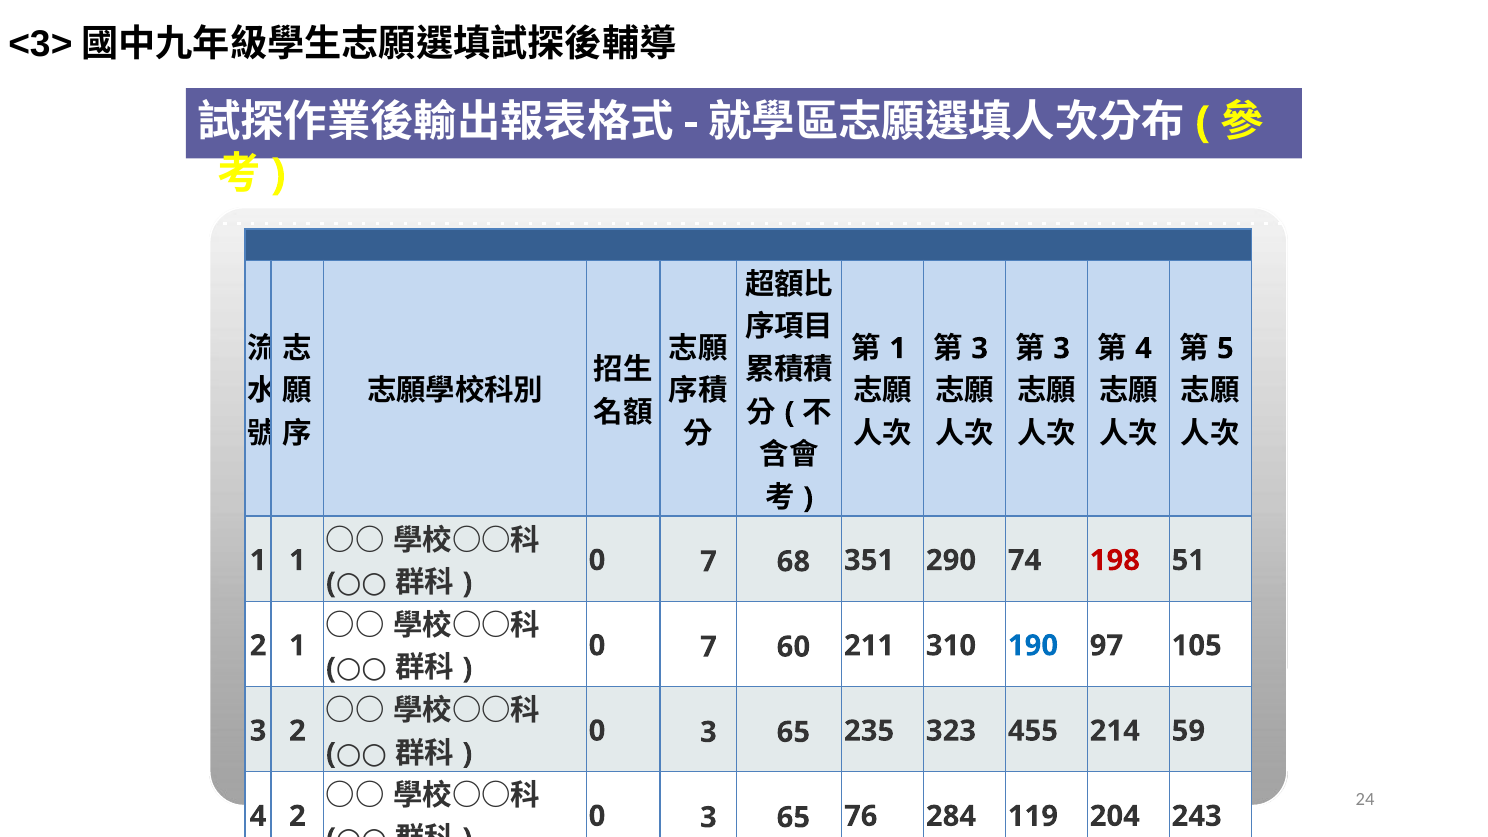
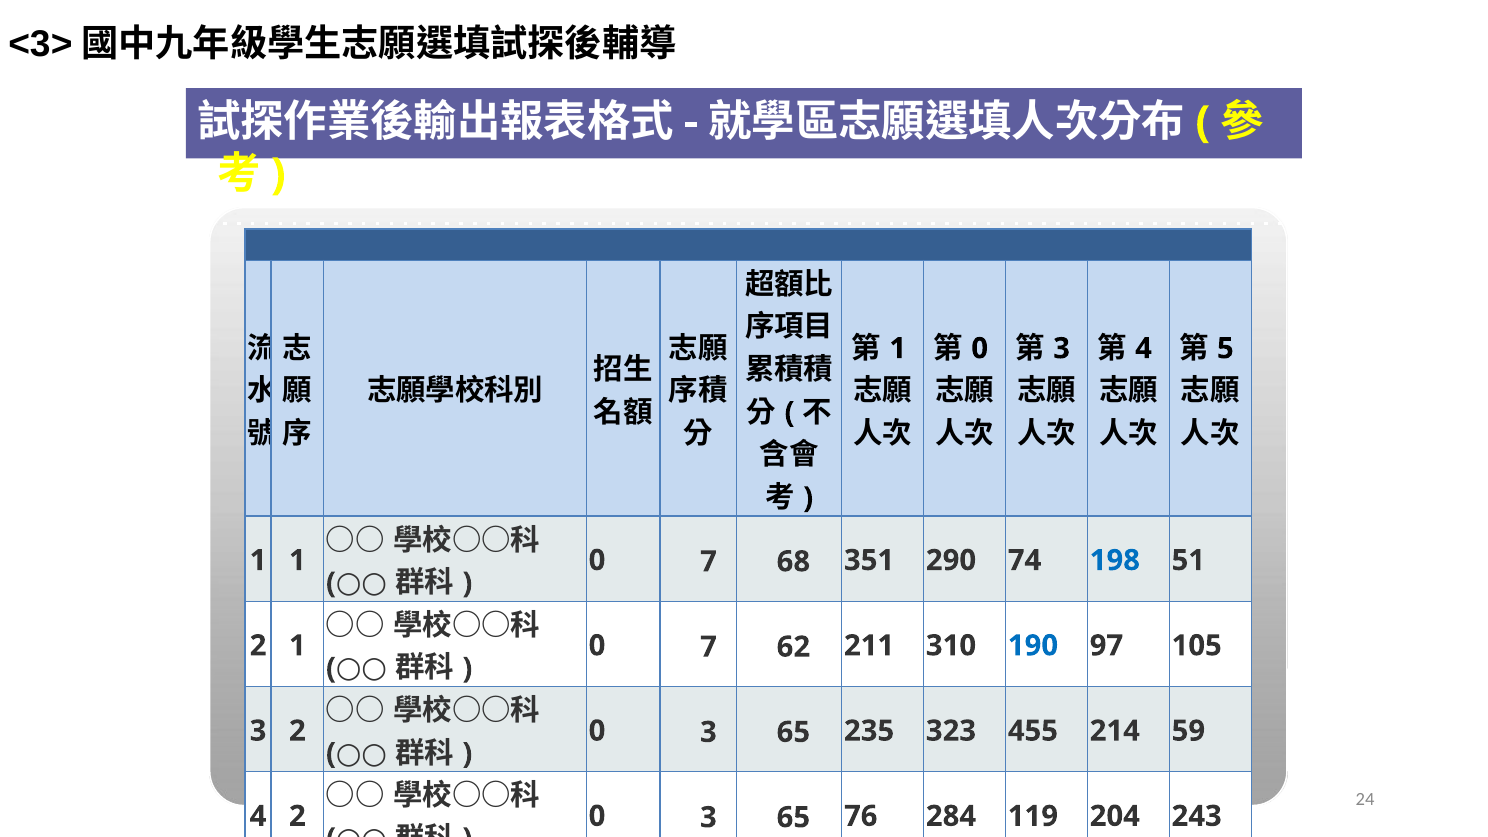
3: 3 -> 0 (980, 349)
198 colour: red -> blue (1115, 560)
60: 60 -> 62 (793, 647)
